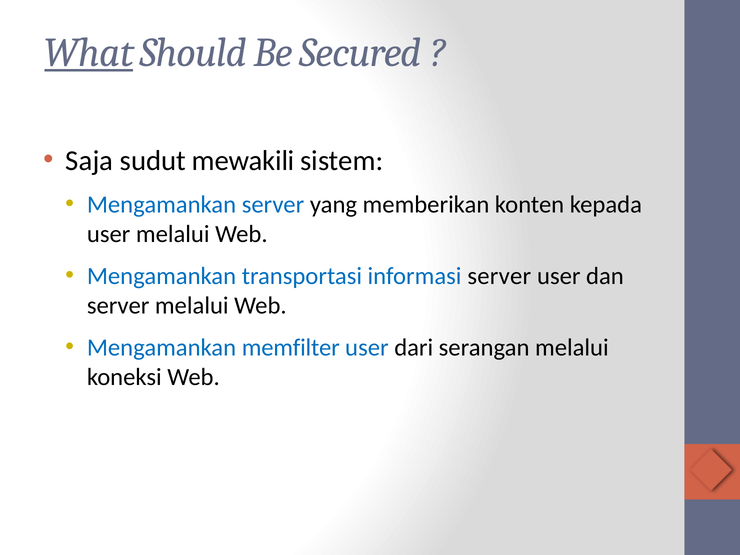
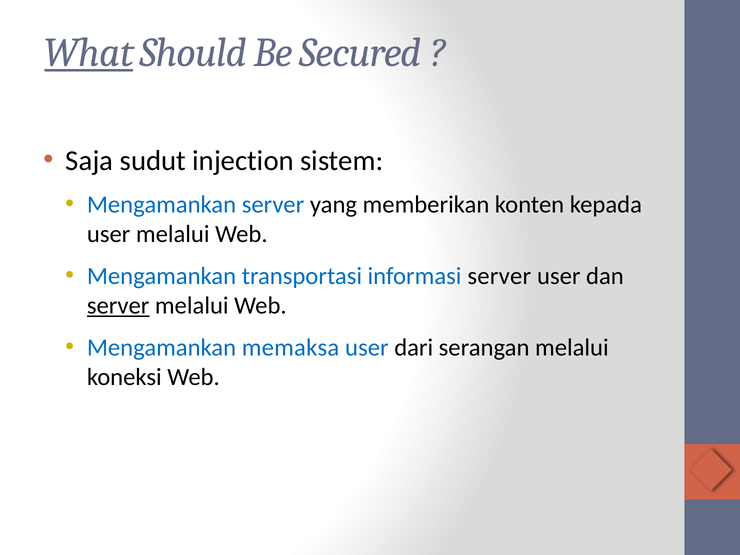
mewakili: mewakili -> injection (243, 161)
server underline: none -> present (118, 306)
memfilter: memfilter -> memaksa (291, 348)
